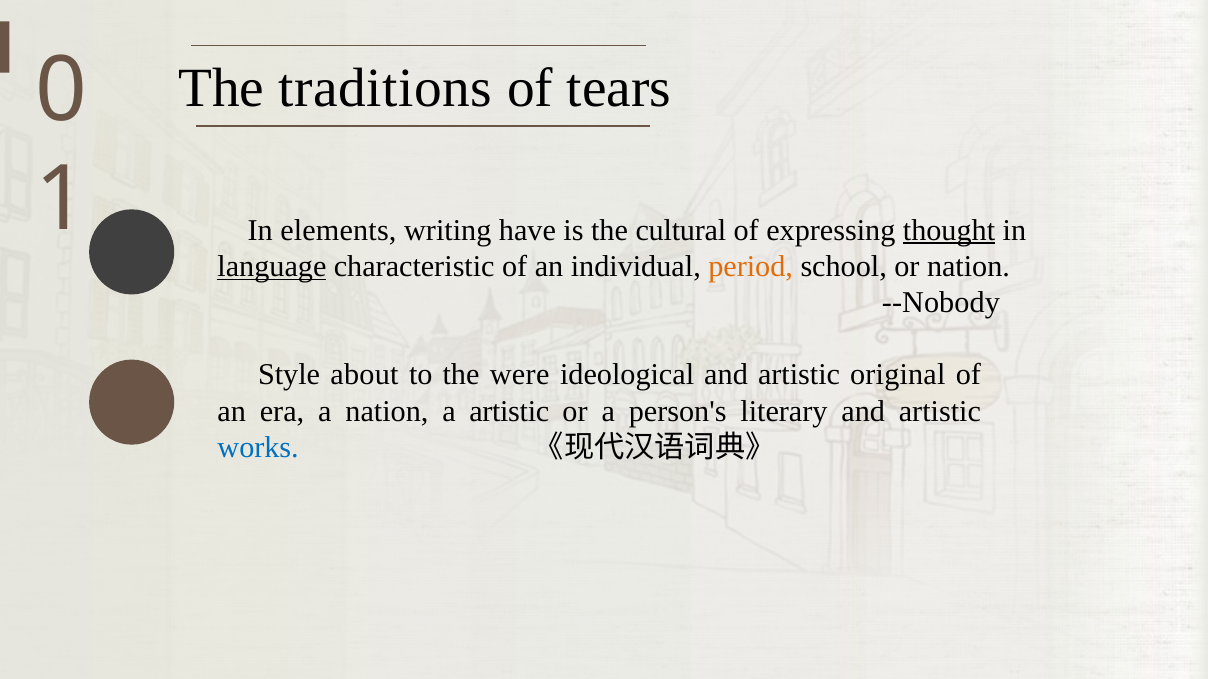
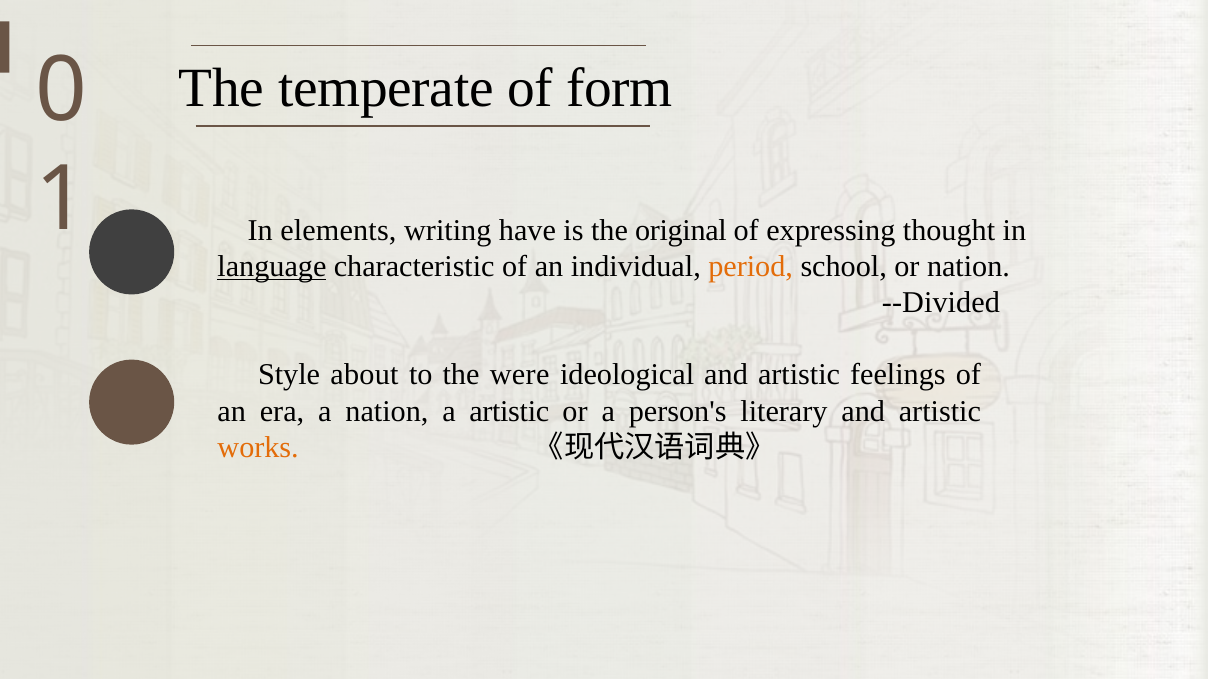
traditions: traditions -> temperate (386, 88)
tears: tears -> form (619, 88)
cultural: cultural -> original (681, 231)
thought underline: present -> none (949, 231)
--Nobody: --Nobody -> --Divided (941, 303)
original: original -> feelings (898, 375)
works colour: blue -> orange (258, 448)
